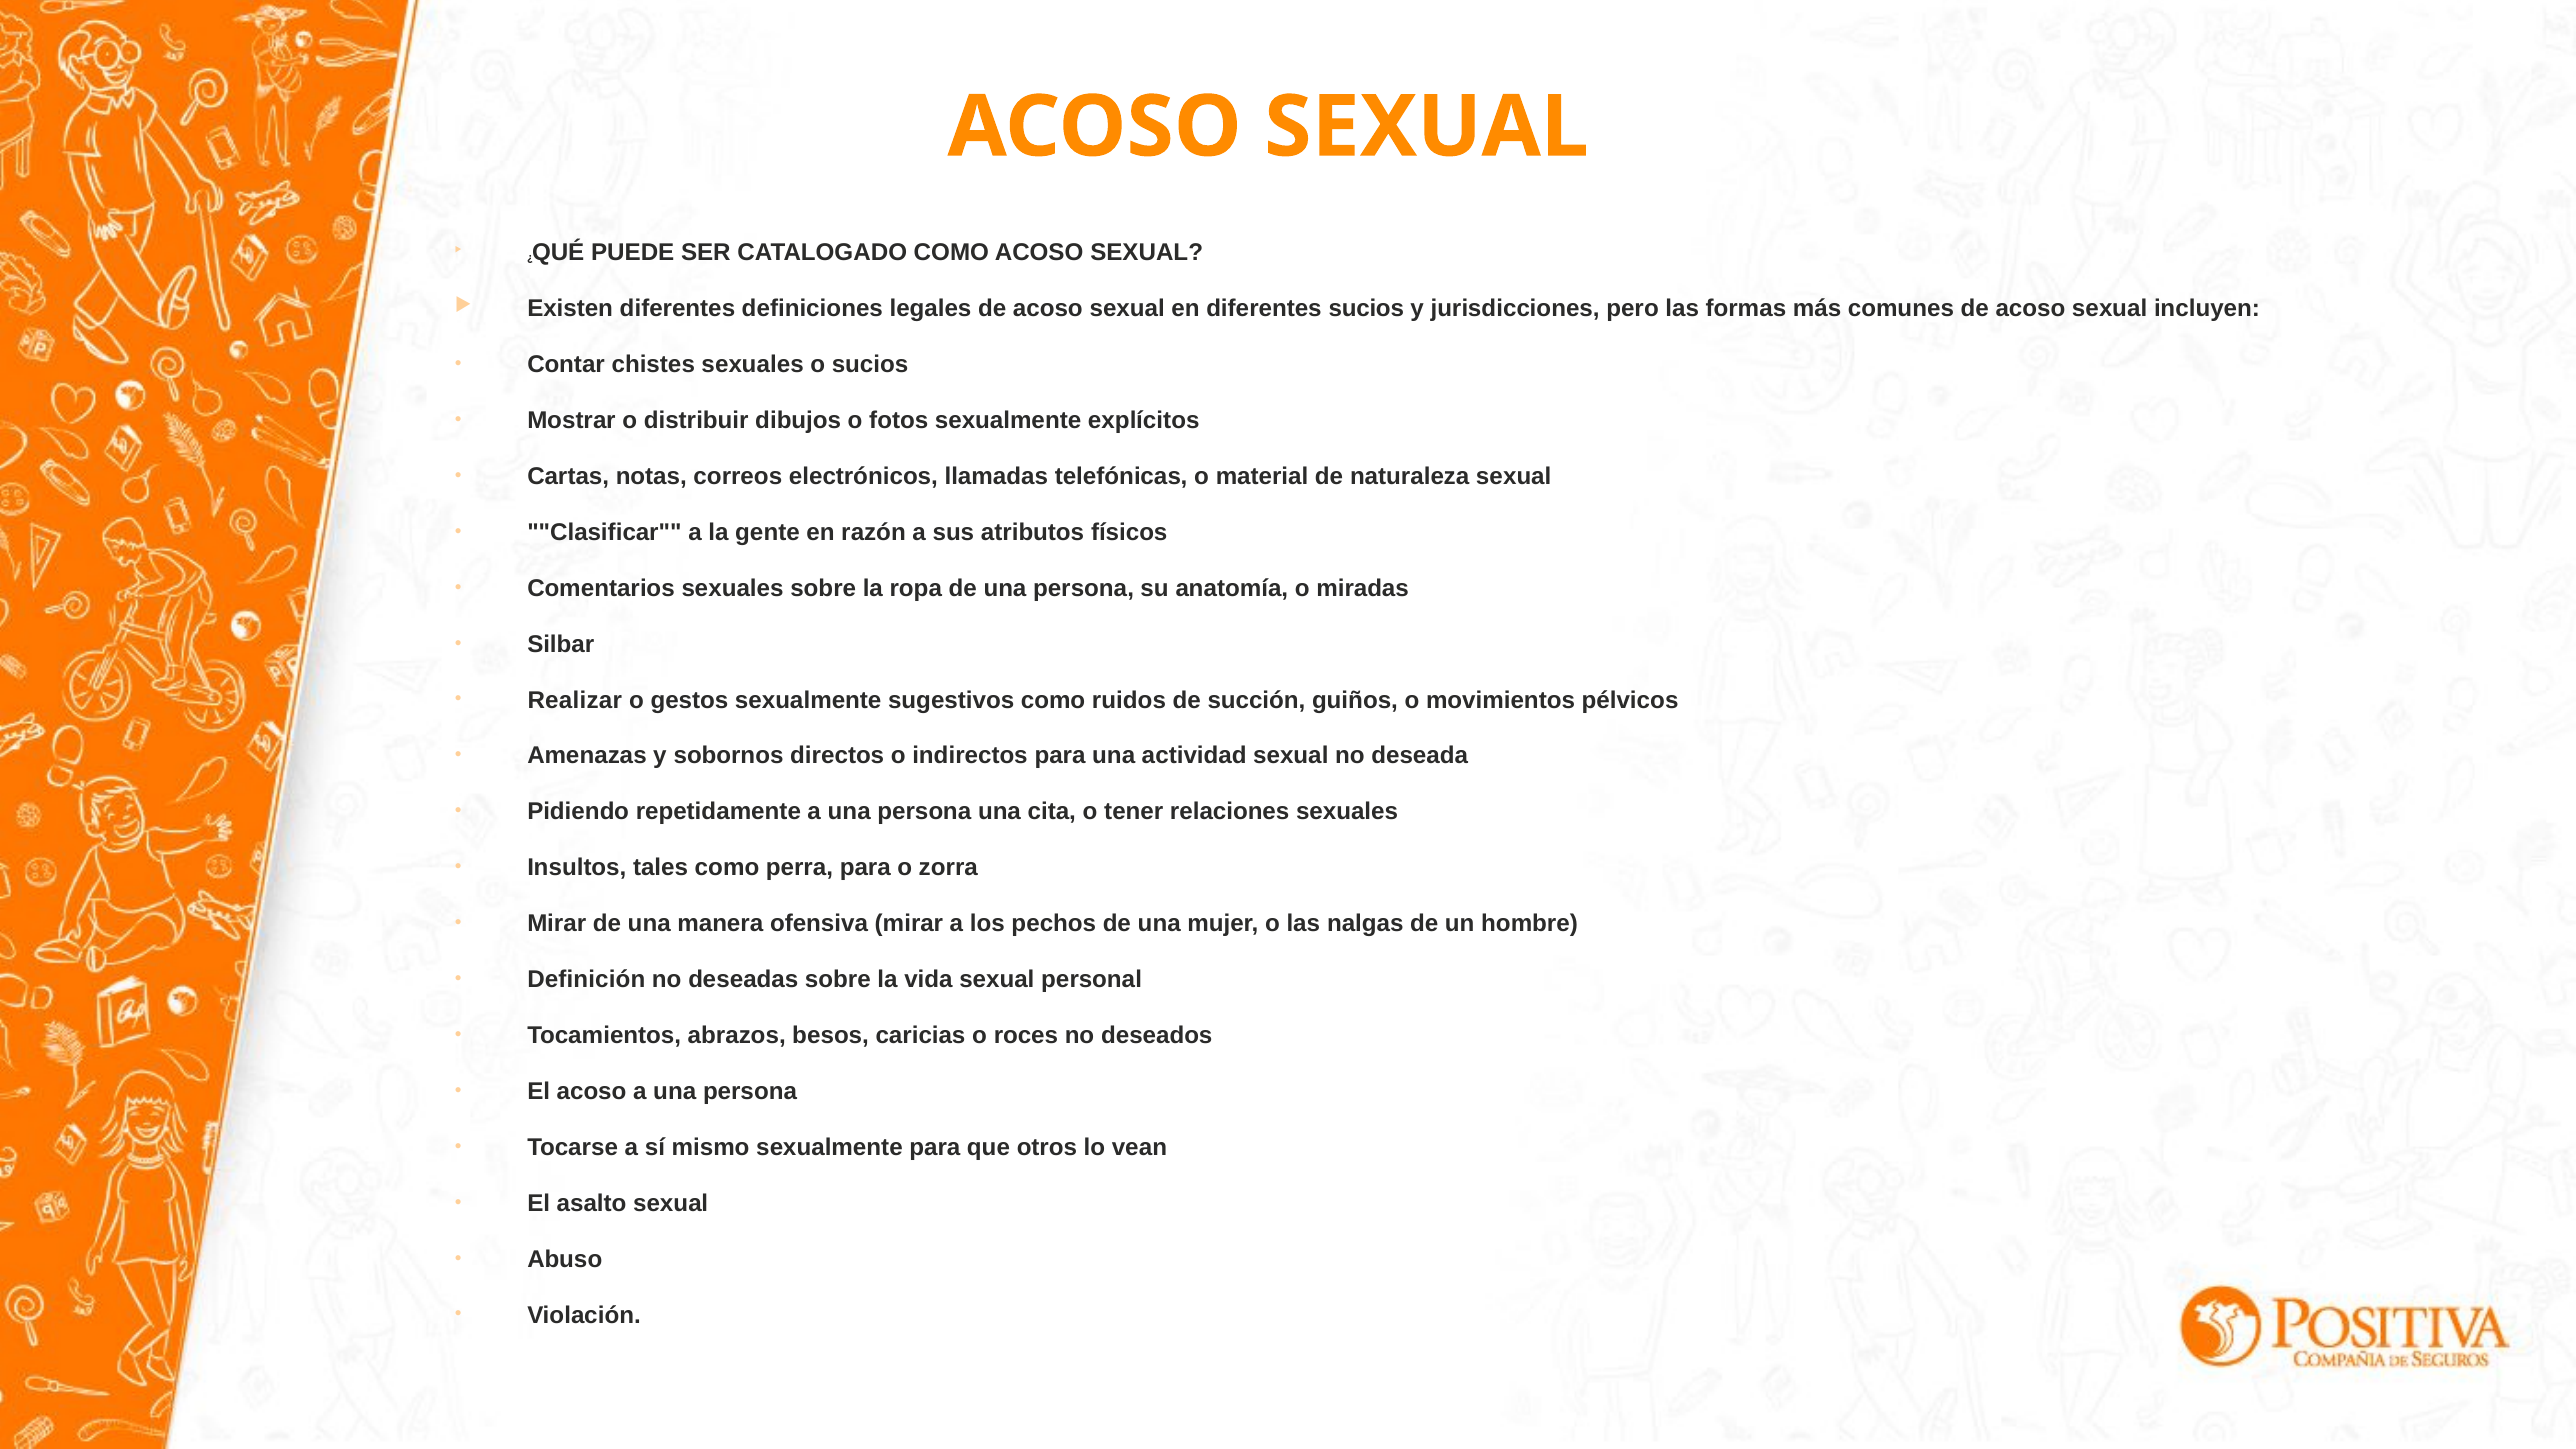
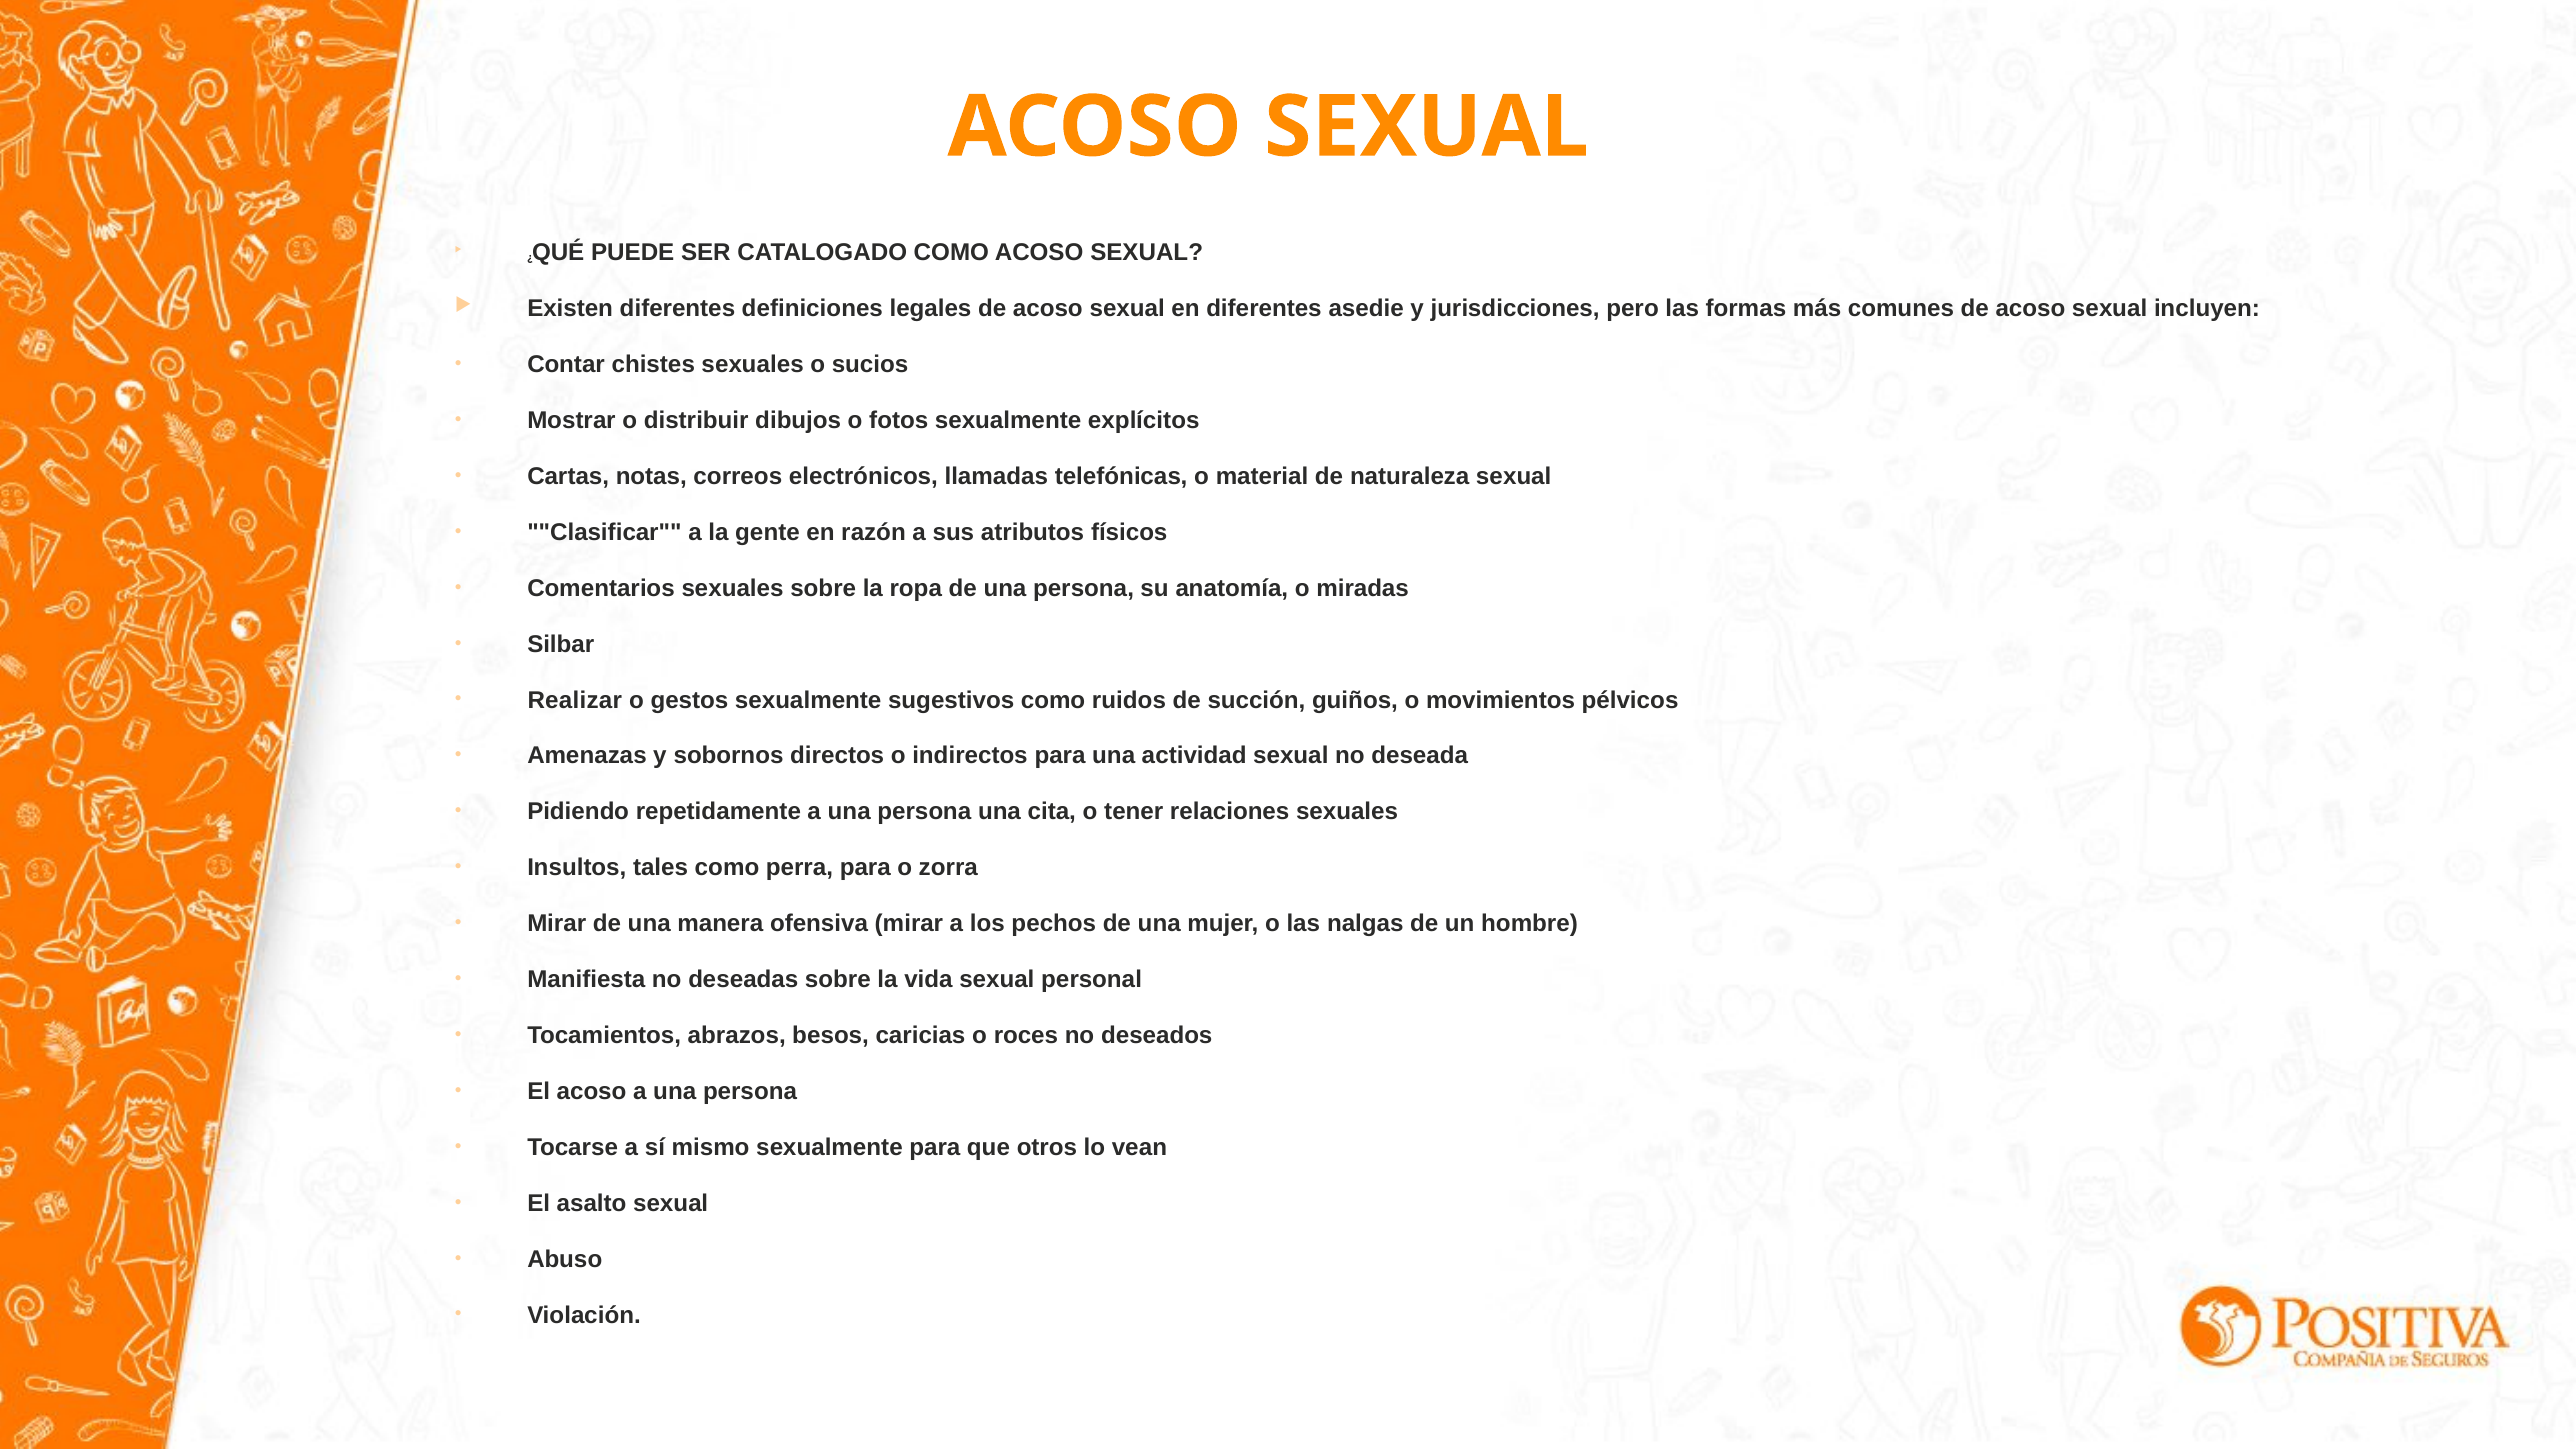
diferentes sucios: sucios -> asedie (1366, 309)
Definición: Definición -> Manifiesta (586, 980)
